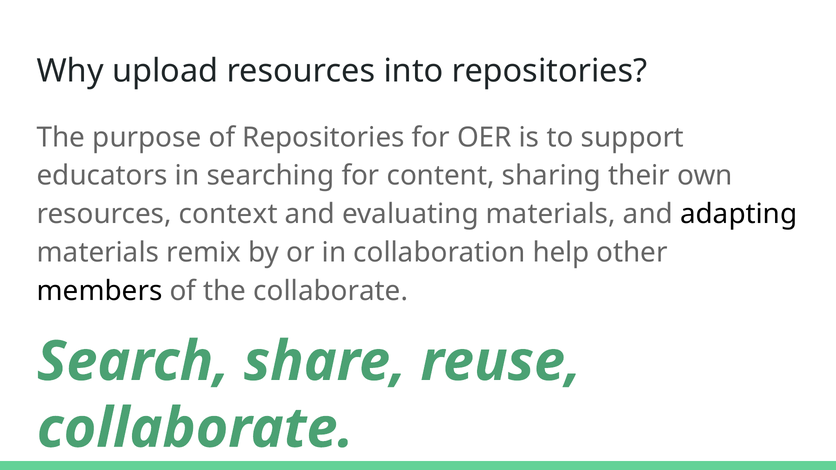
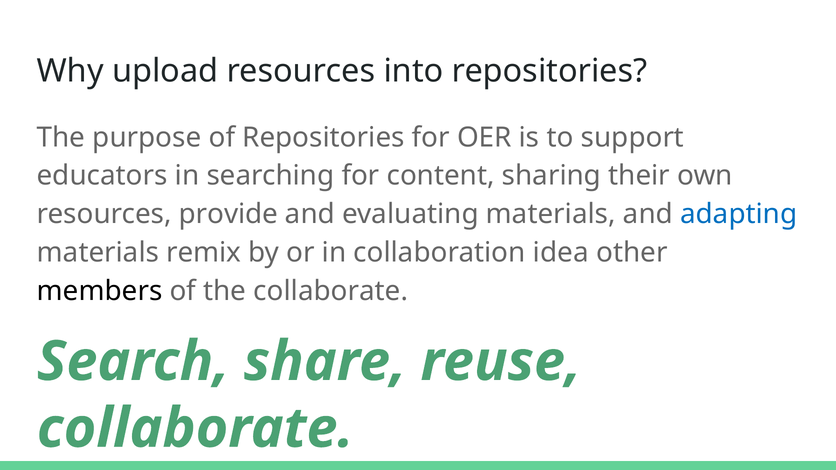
context: context -> provide (228, 214)
adapting colour: black -> blue (739, 214)
help: help -> idea (561, 253)
